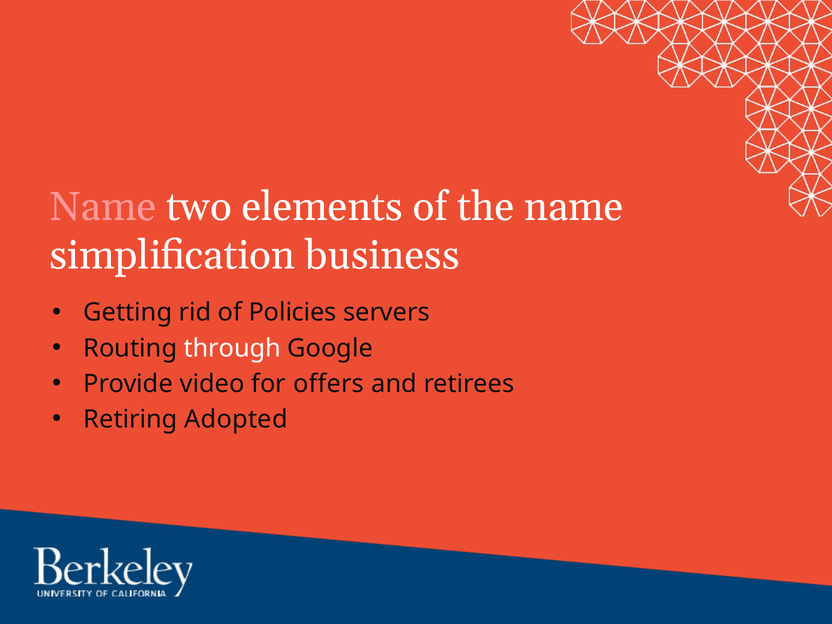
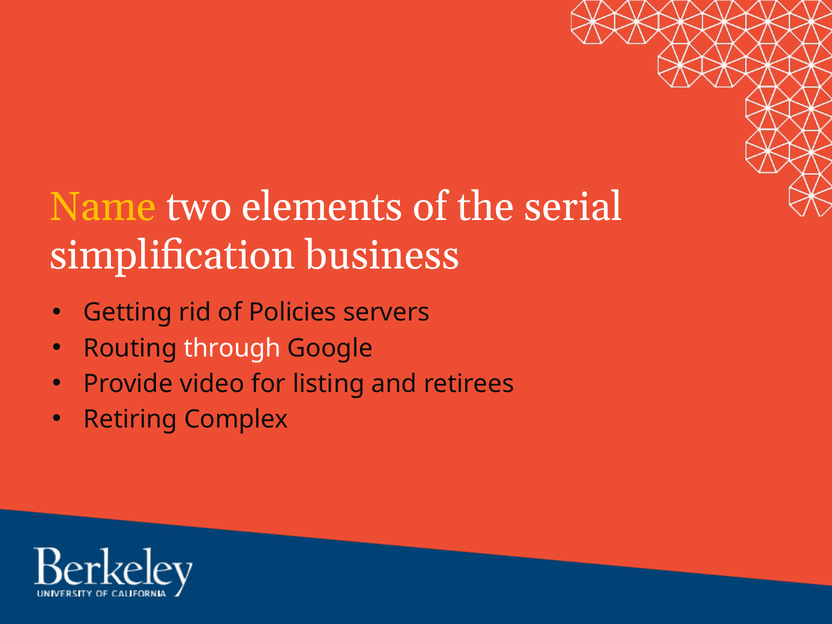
Name colour: pink -> yellow (103, 207)
the name: name -> serial (574, 207)
offers: offers -> listing (329, 384)
Adopted: Adopted -> Complex (236, 419)
